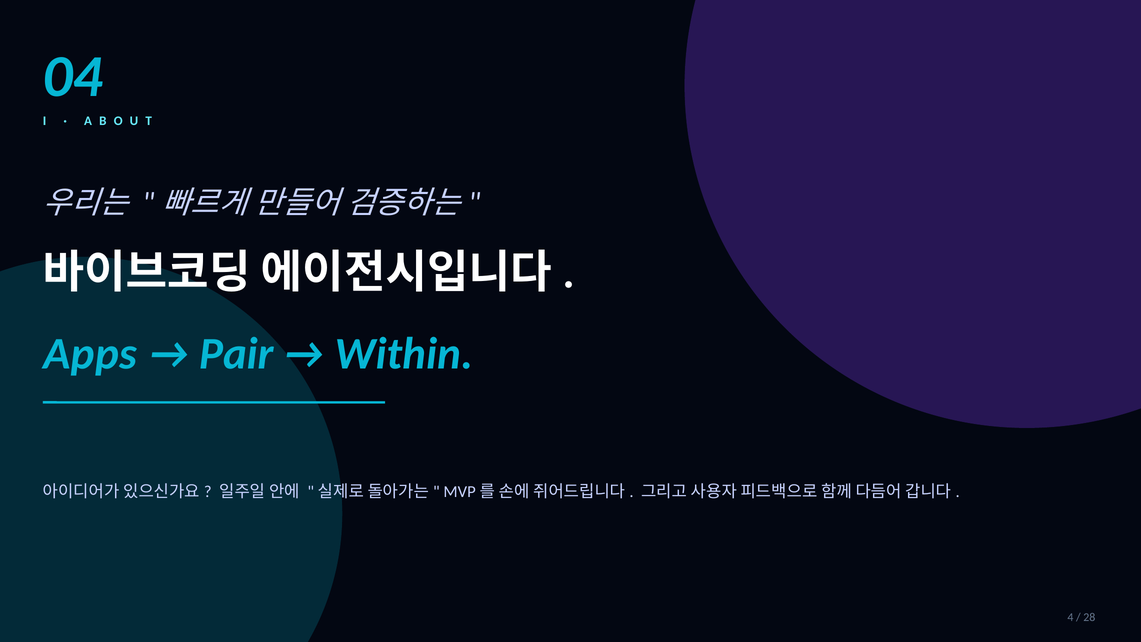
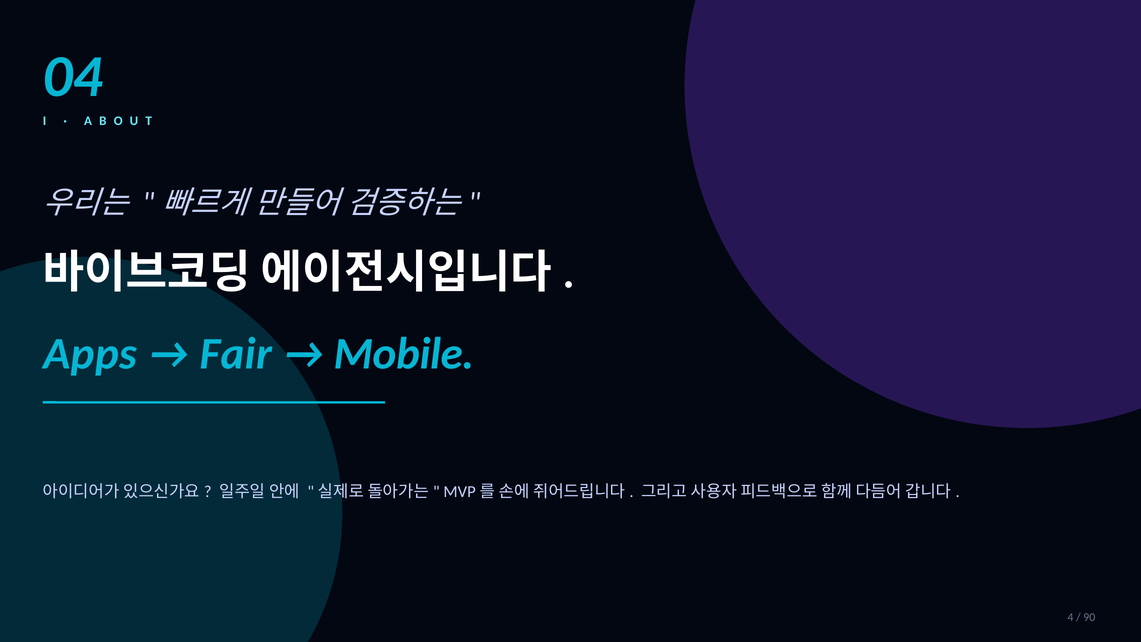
Pair: Pair -> Fair (236, 354)
Within: Within -> Mobile (404, 354)
28: 28 -> 90 (1089, 617)
